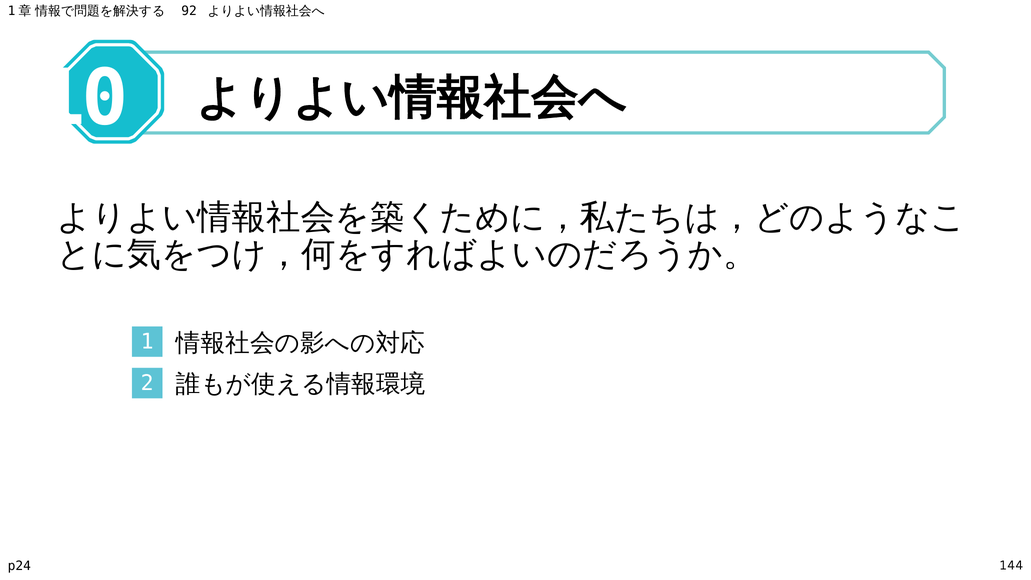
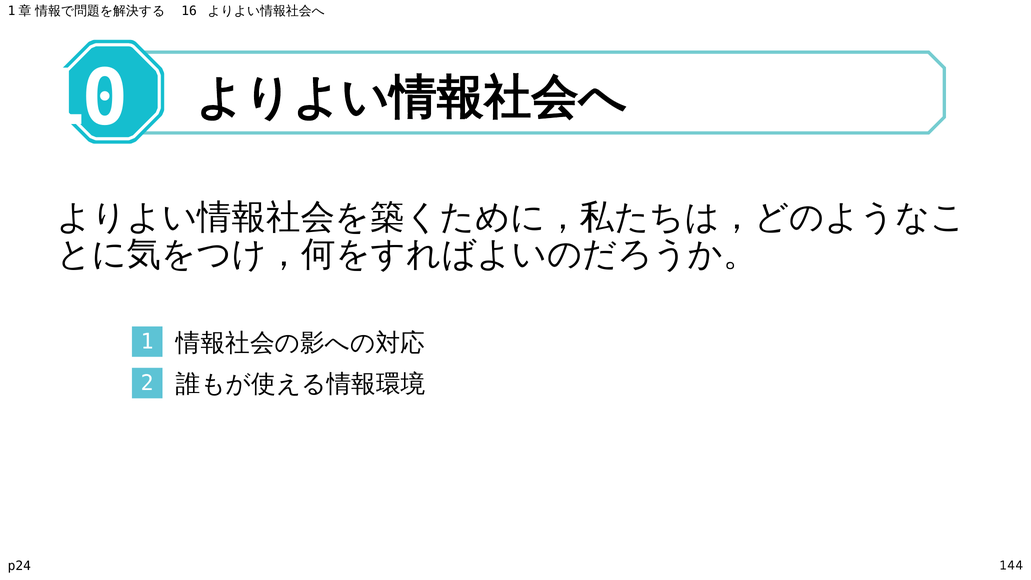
92: 92 -> 16 (189, 11)
